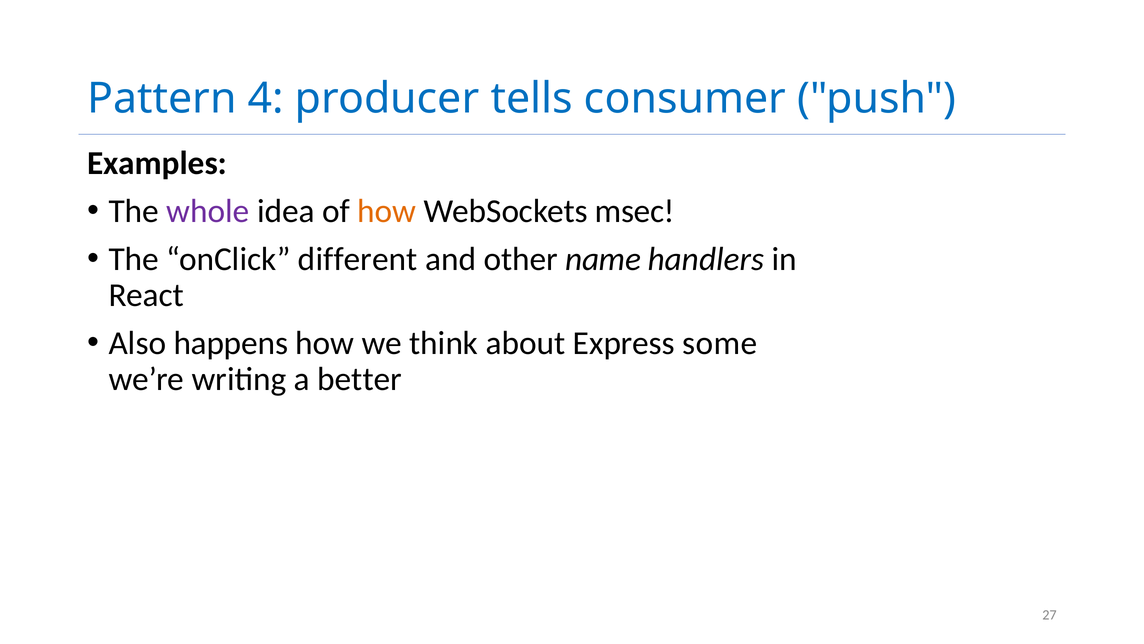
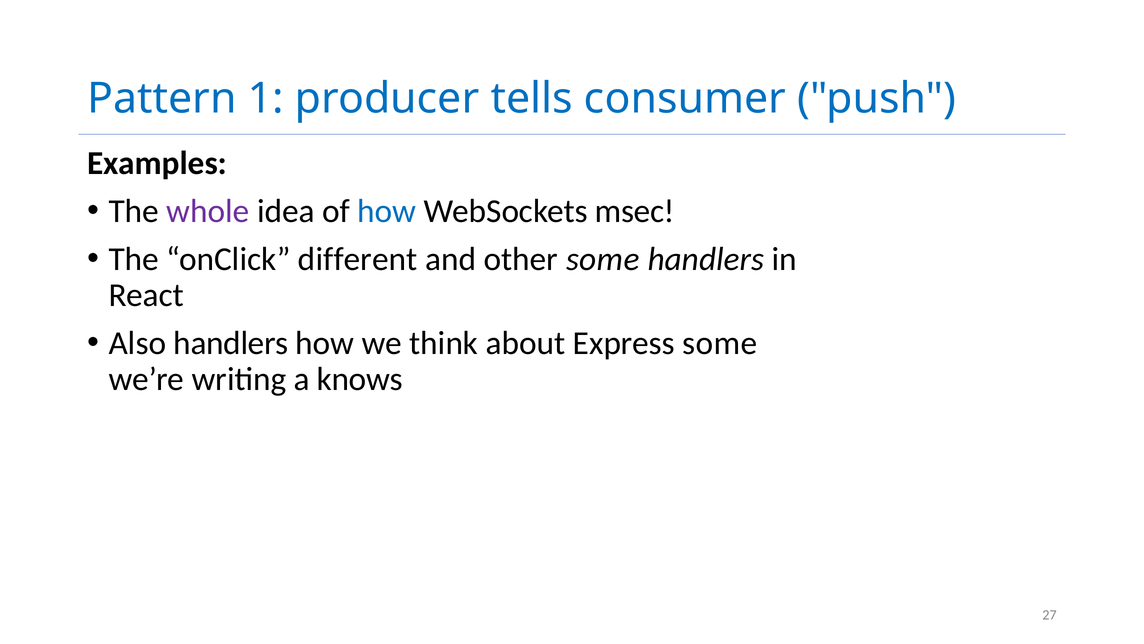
4: 4 -> 1 (266, 98)
how colour: orange -> blue (387, 211)
other name: name -> some (603, 259)
Also happens: happens -> handlers (231, 343)
better: better -> knows (360, 379)
